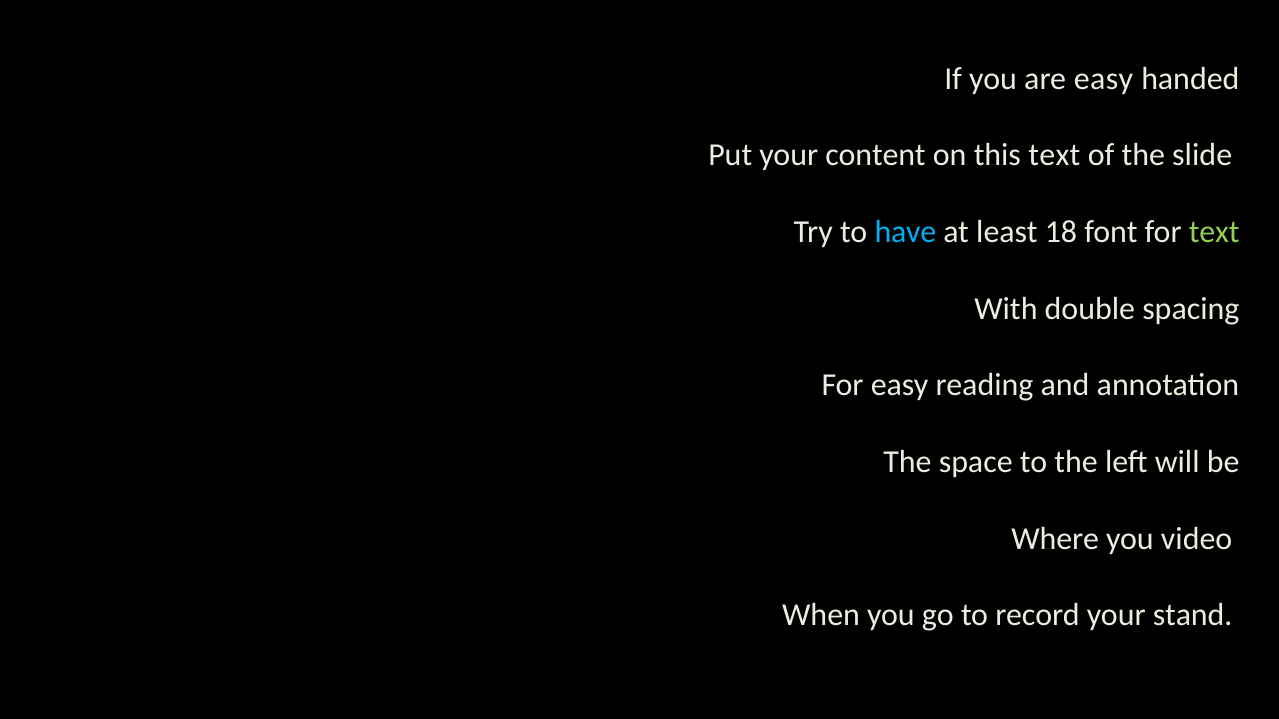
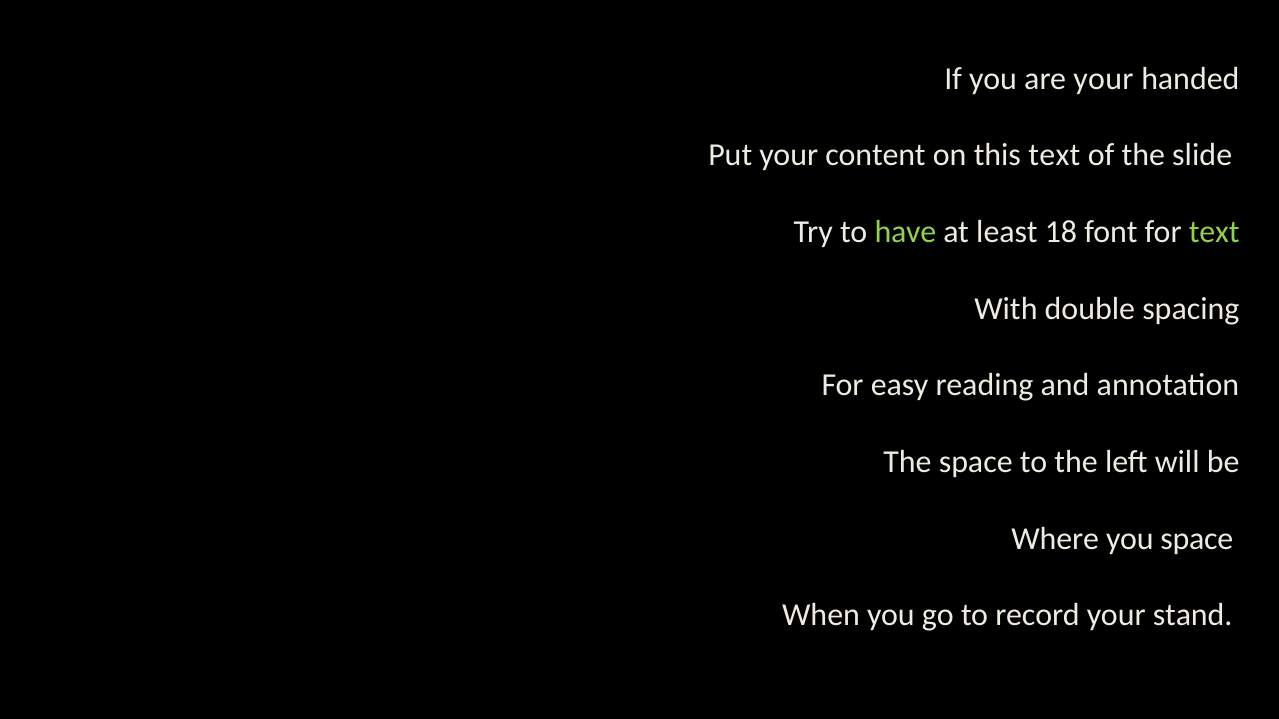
are easy: easy -> your (1103, 79)
have colour: light blue -> light green (905, 232)
you video: video -> space (1197, 539)
